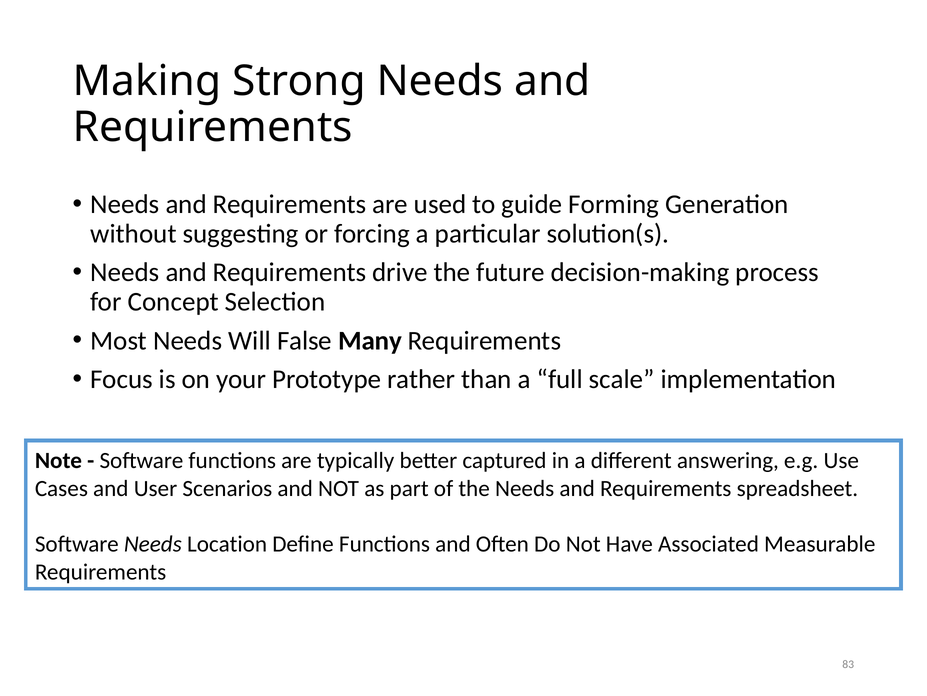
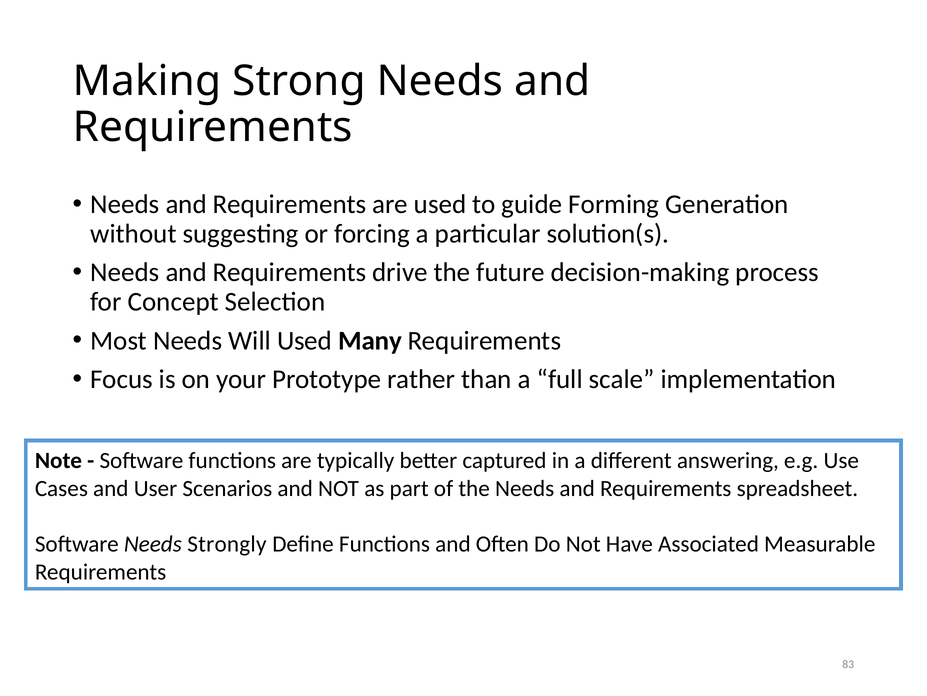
Will False: False -> Used (304, 340)
Location: Location -> Strongly (227, 544)
